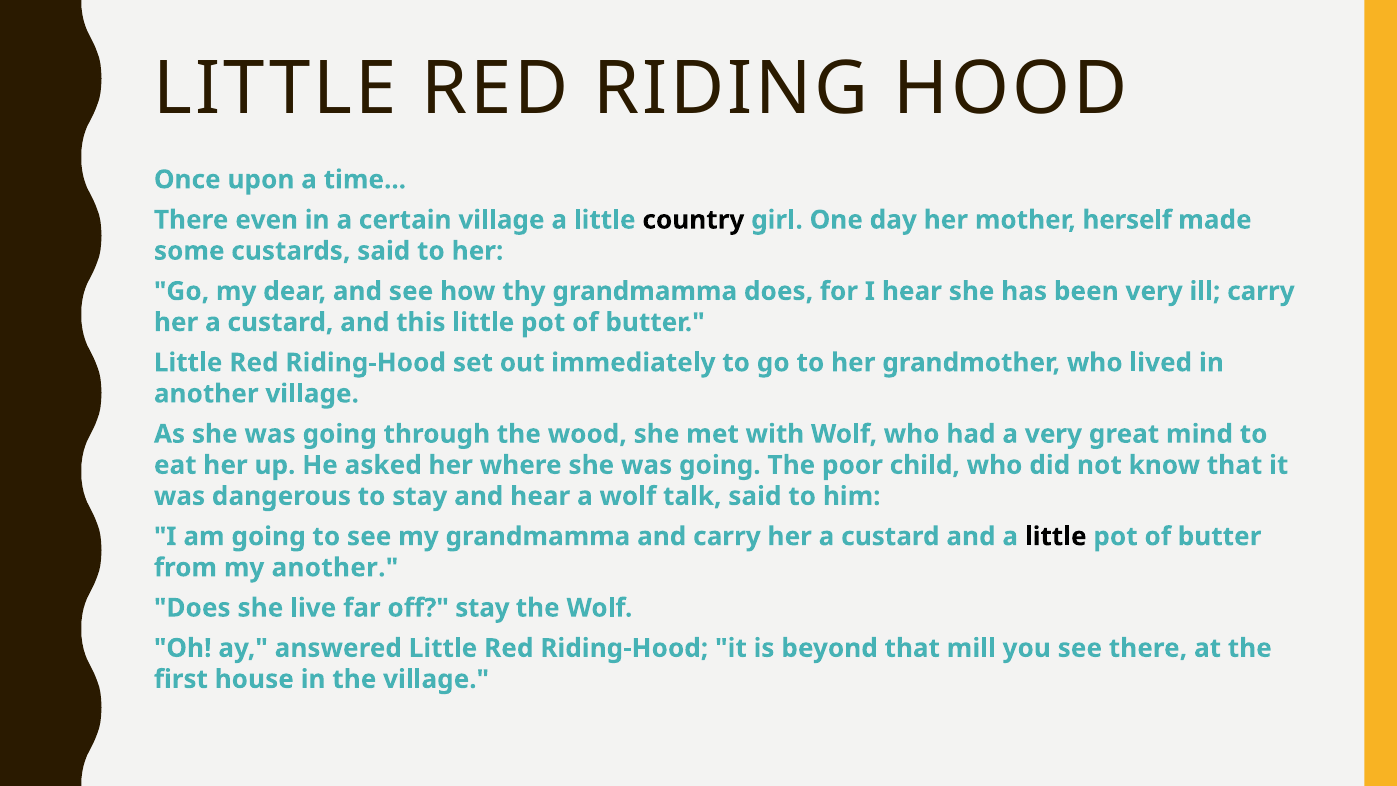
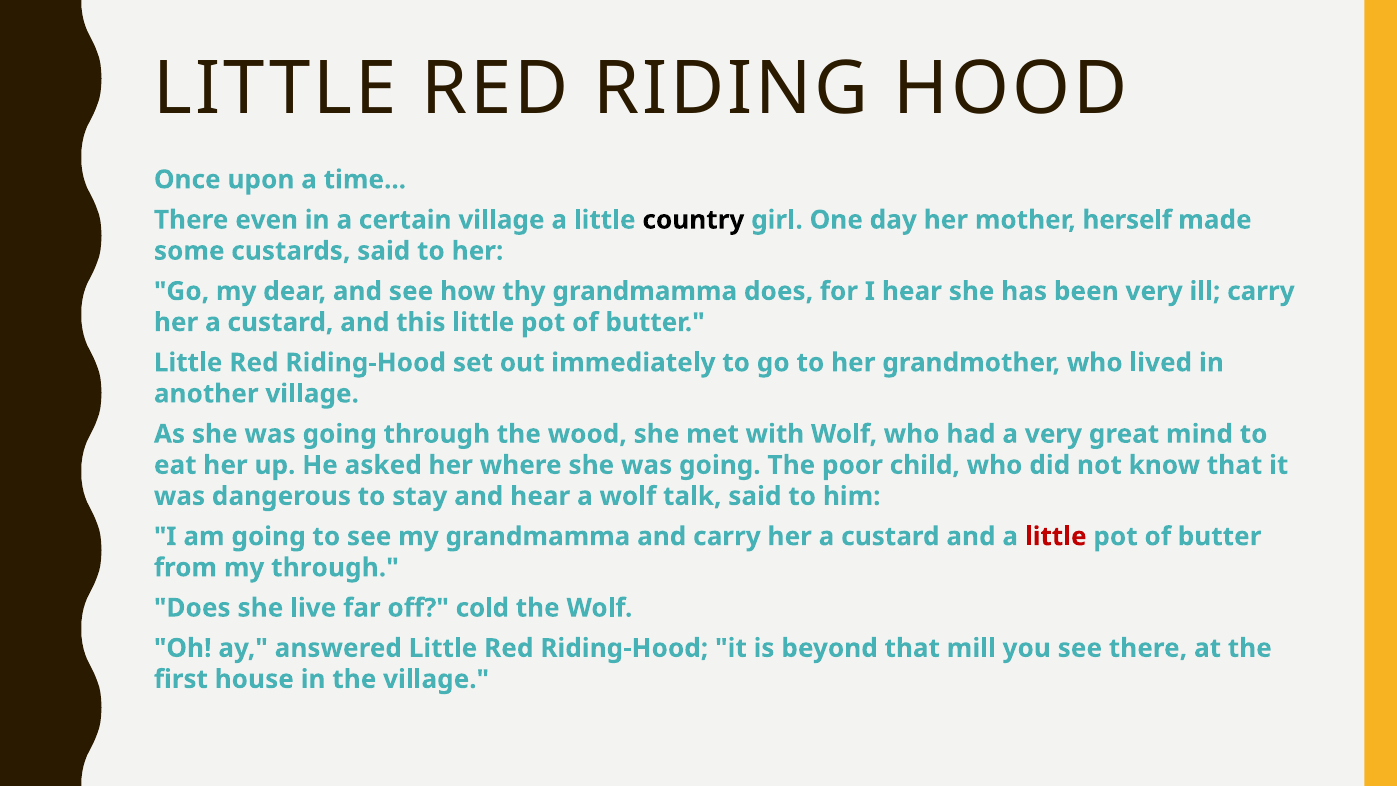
little colour: black -> red (1056, 536)
my another: another -> through (335, 568)
off stay: stay -> cold (482, 608)
